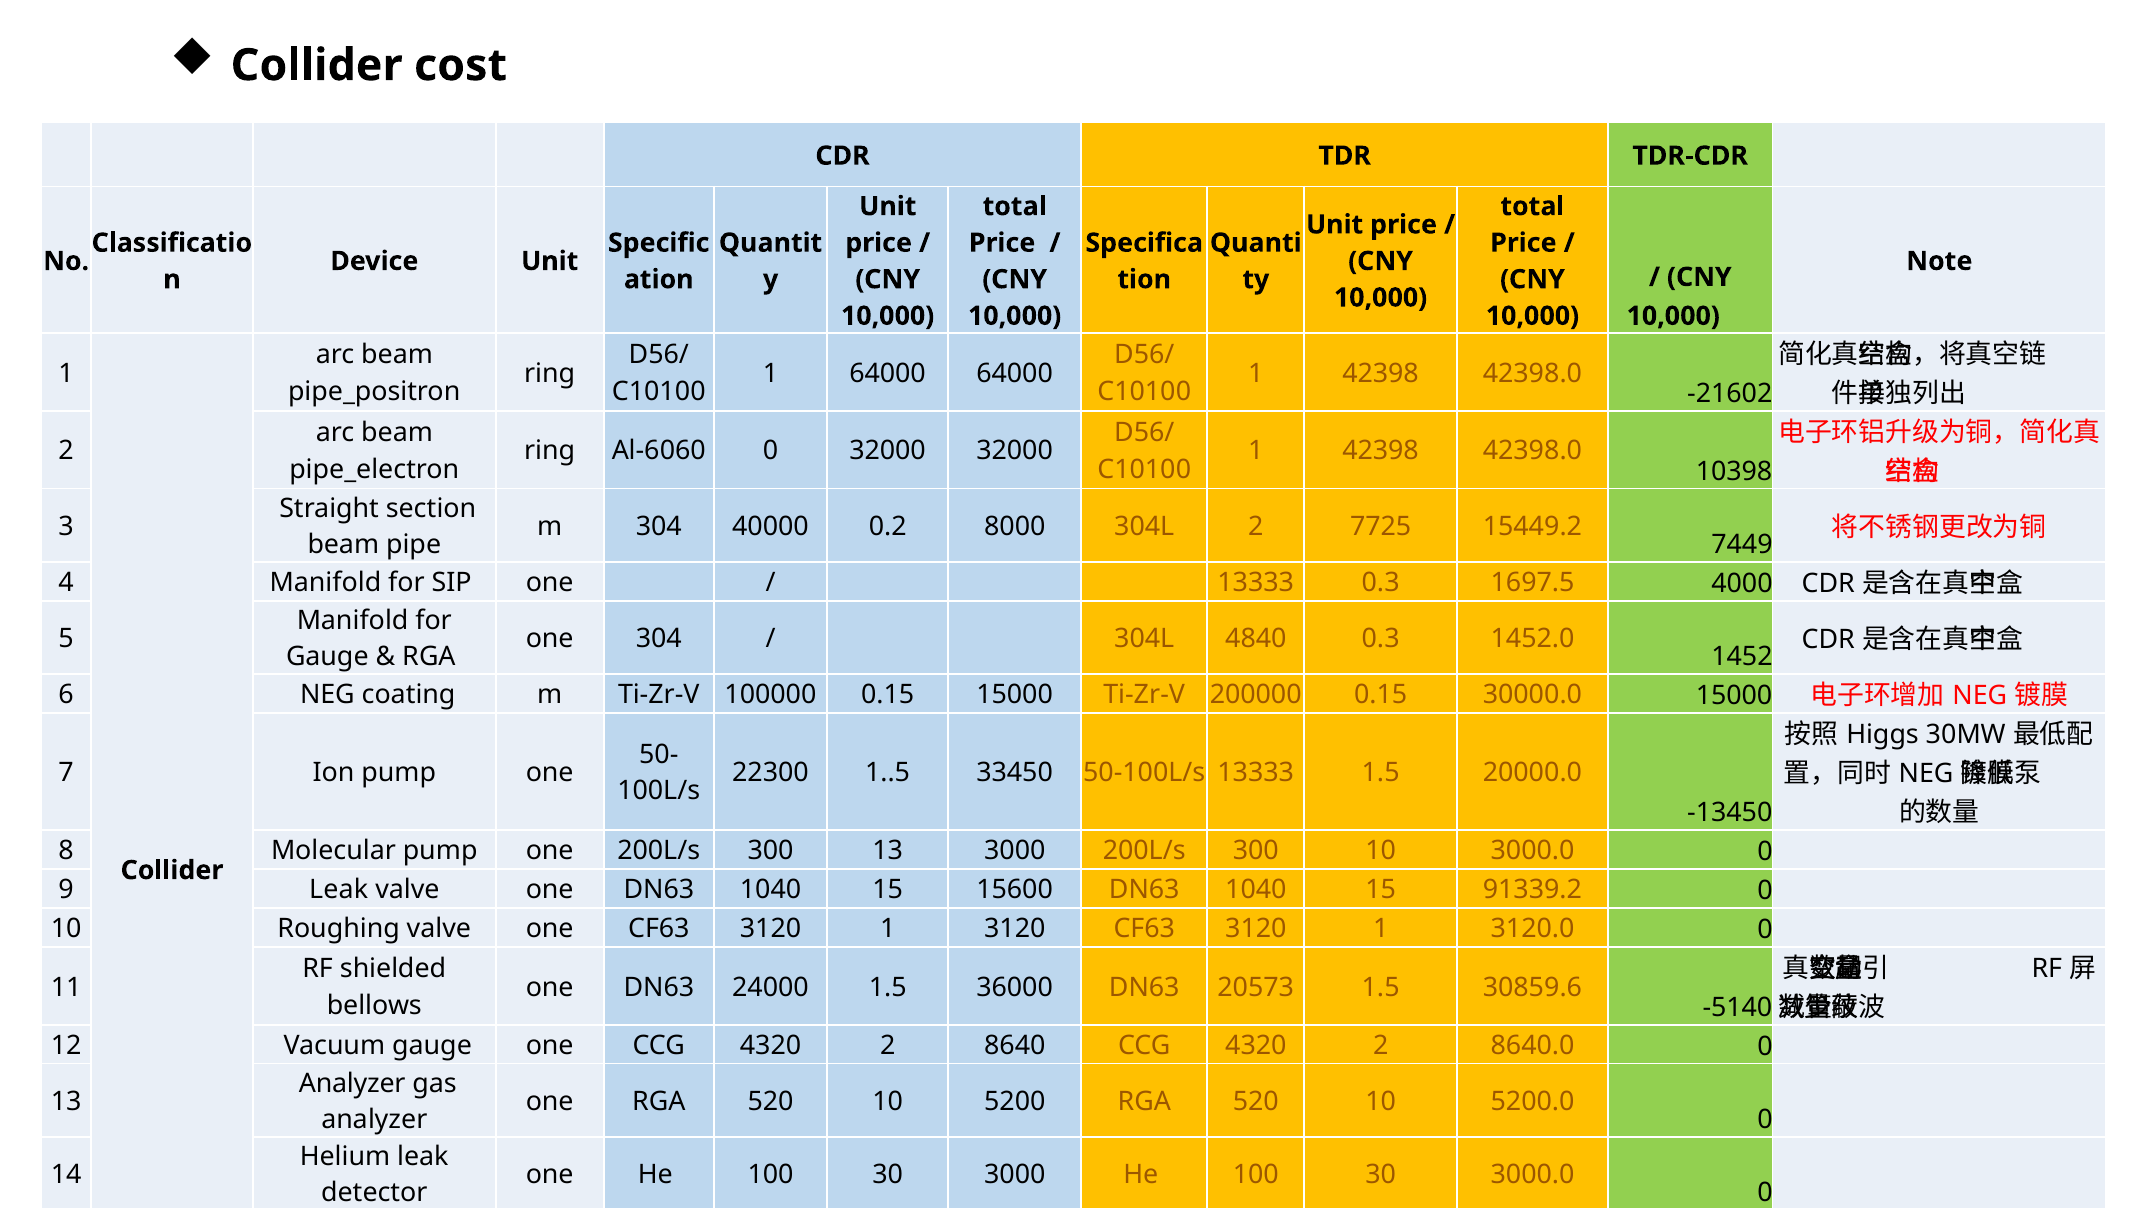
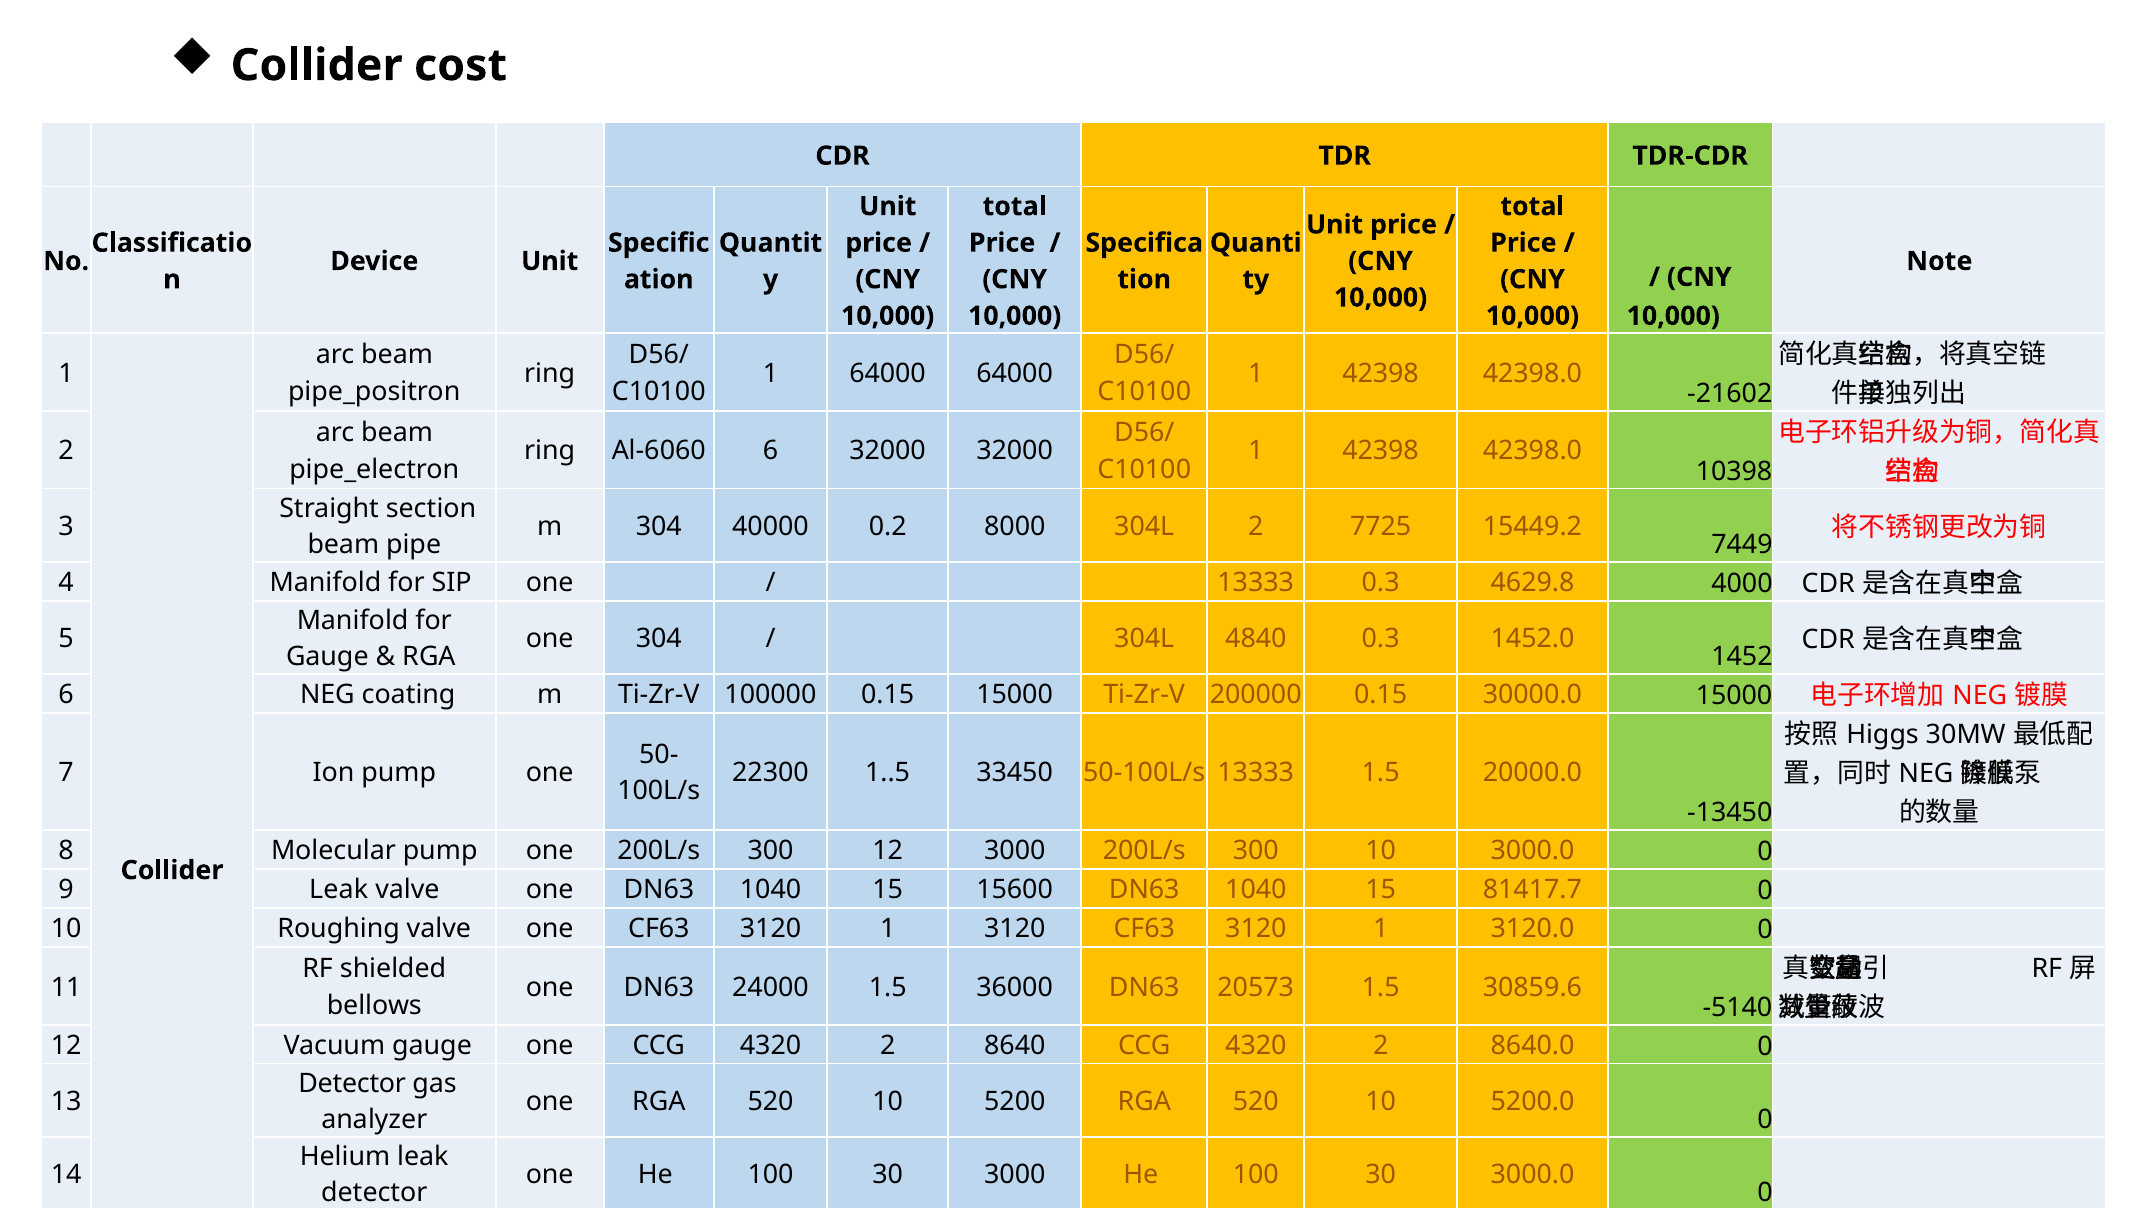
Al-6060 0: 0 -> 6 (771, 451)
1697.5: 1697.5 -> 4629.8 (1533, 583)
300 13: 13 -> 12 (888, 851)
91339.2: 91339.2 -> 81417.7 (1532, 890)
Analyzer: Analyzer -> Detector (352, 1084)
